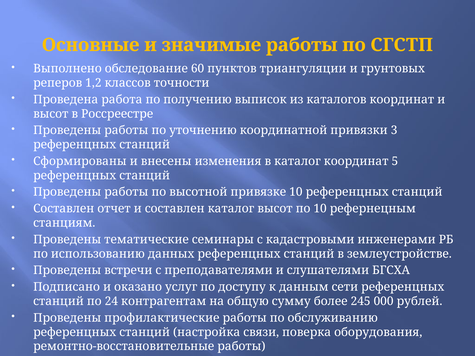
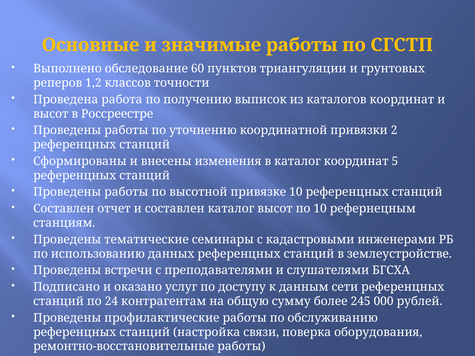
3: 3 -> 2 (394, 130)
